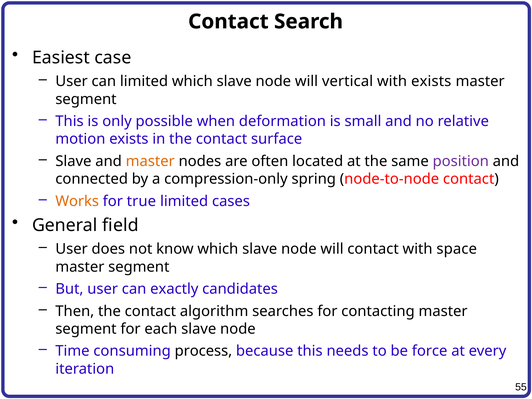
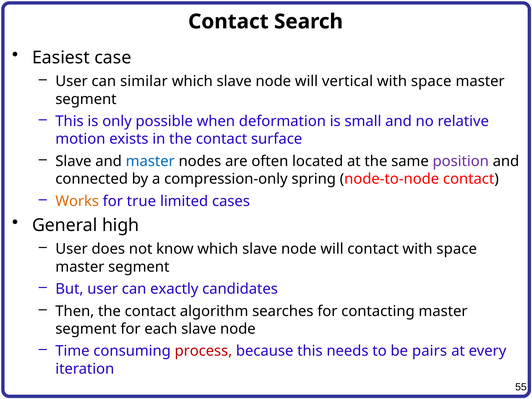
can limited: limited -> similar (144, 81)
exists: exists -> space (431, 81)
master colour: orange -> blue (150, 161)
field: field -> high (121, 225)
process colour: black -> red (203, 351)
force: force -> pairs (430, 351)
